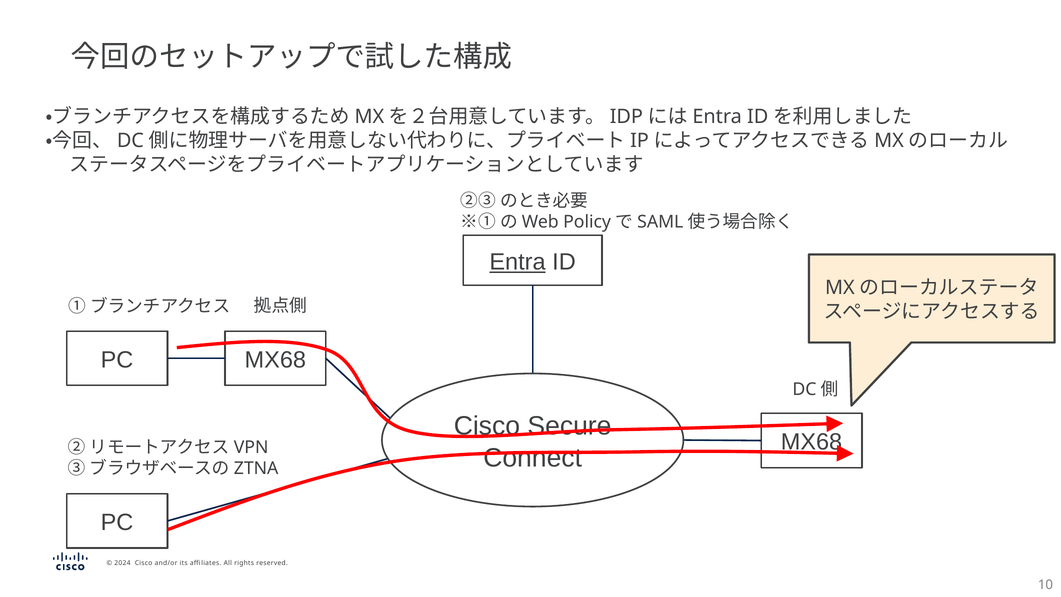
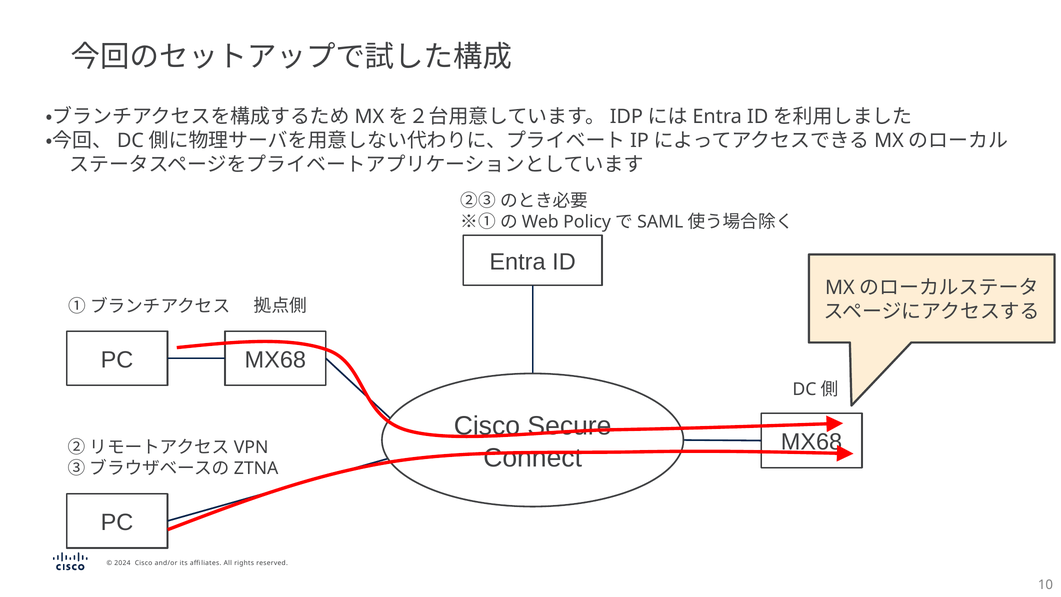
Entra underline: present -> none (518, 262)
